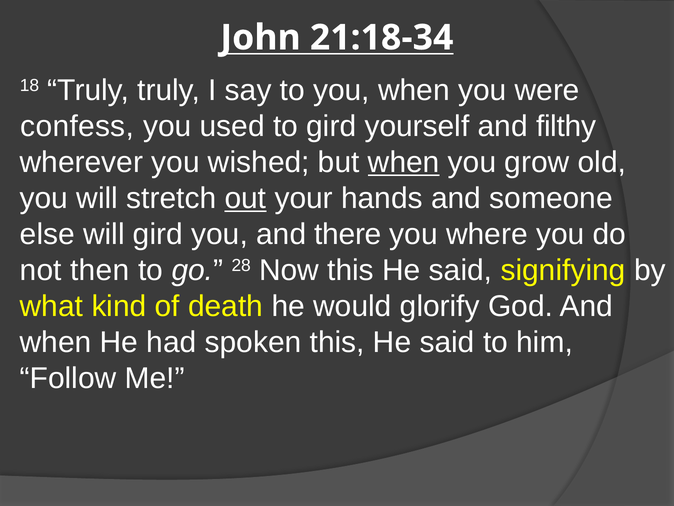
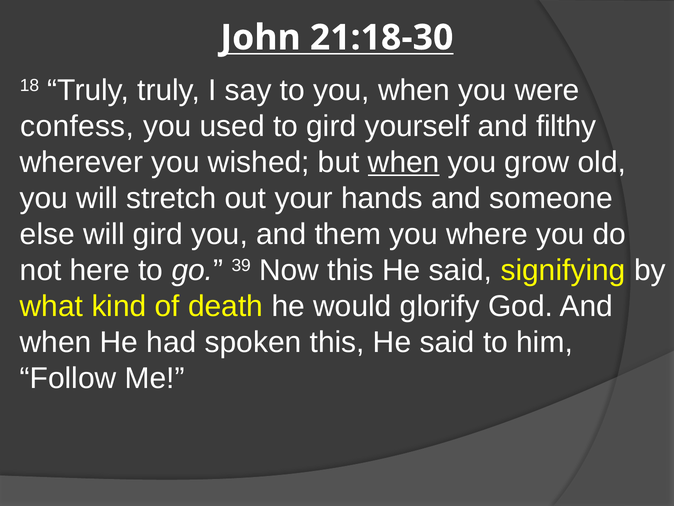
21:18-34: 21:18-34 -> 21:18-30 (382, 38)
out underline: present -> none (245, 198)
there: there -> them (348, 234)
then: then -> here (100, 270)
28: 28 -> 39 (241, 265)
